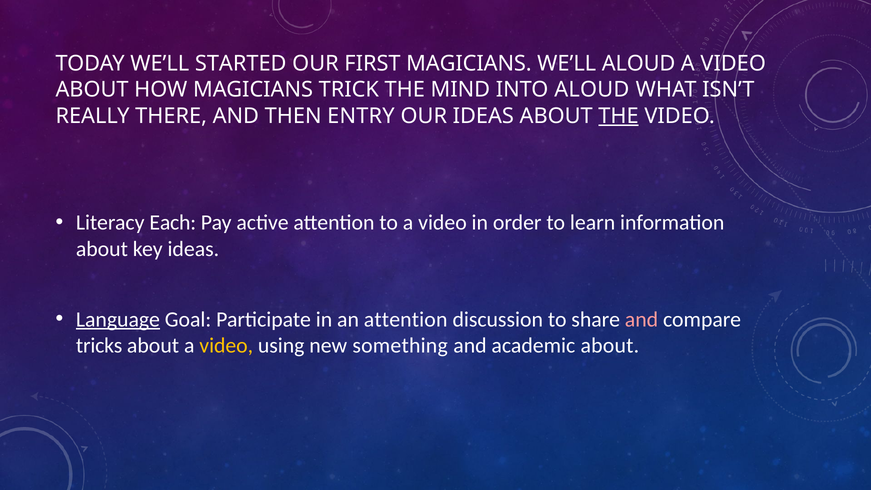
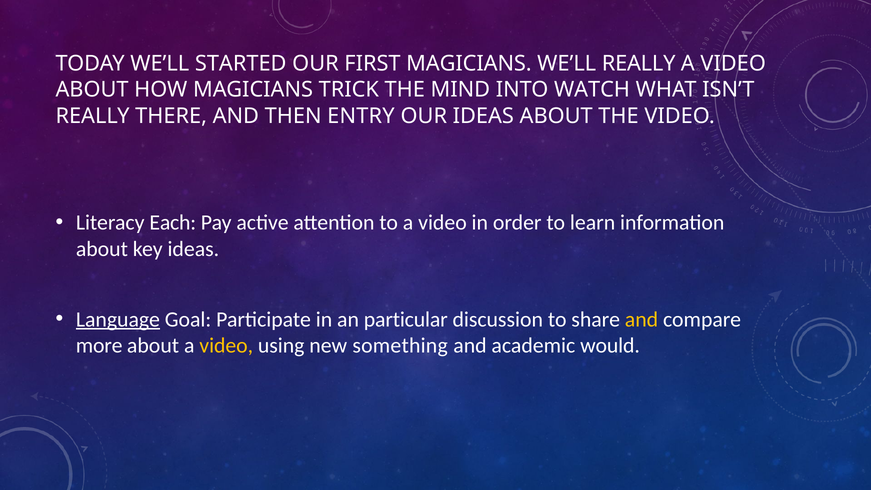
WE’LL ALOUD: ALOUD -> REALLY (639, 64)
INTO ALOUD: ALOUD -> WATCH (592, 90)
THE underline: present -> none (618, 116)
an attention: attention -> particular (406, 319)
and colour: pink -> yellow (641, 319)
tricks: tricks -> more (99, 345)
academic about: about -> would (610, 345)
